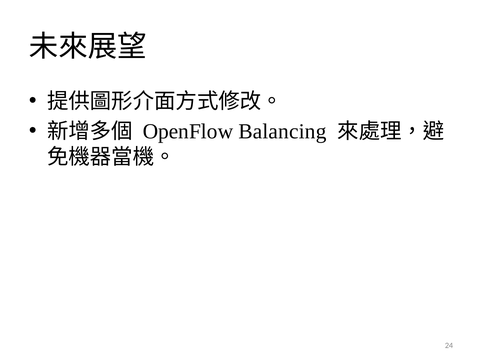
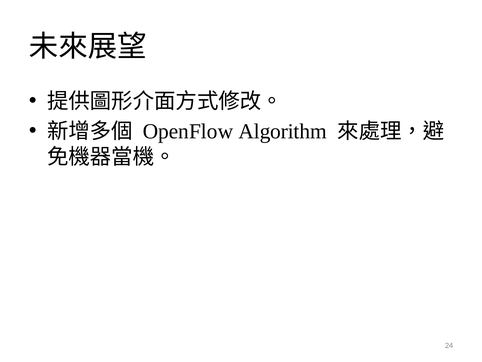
Balancing: Balancing -> Algorithm (283, 131)
